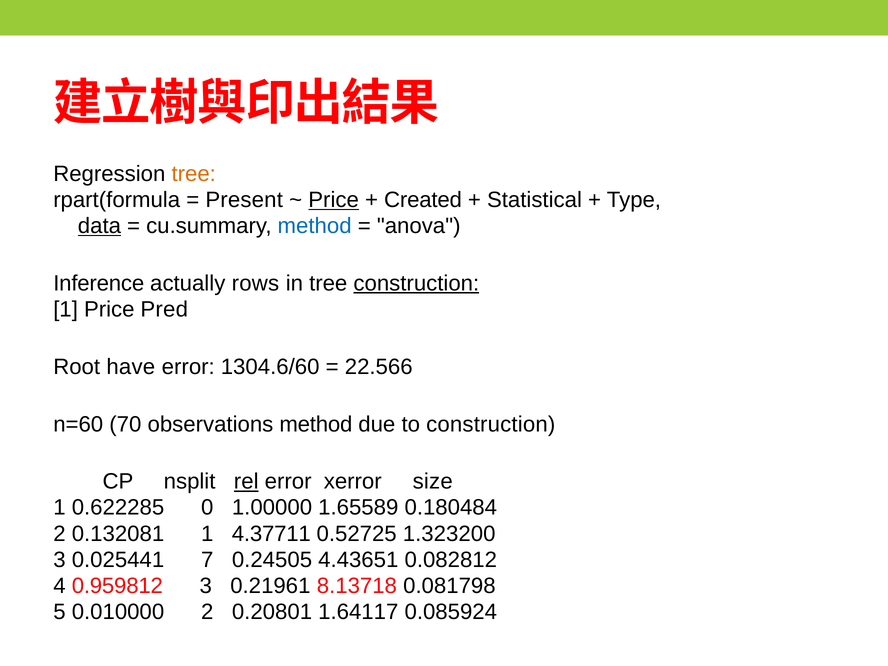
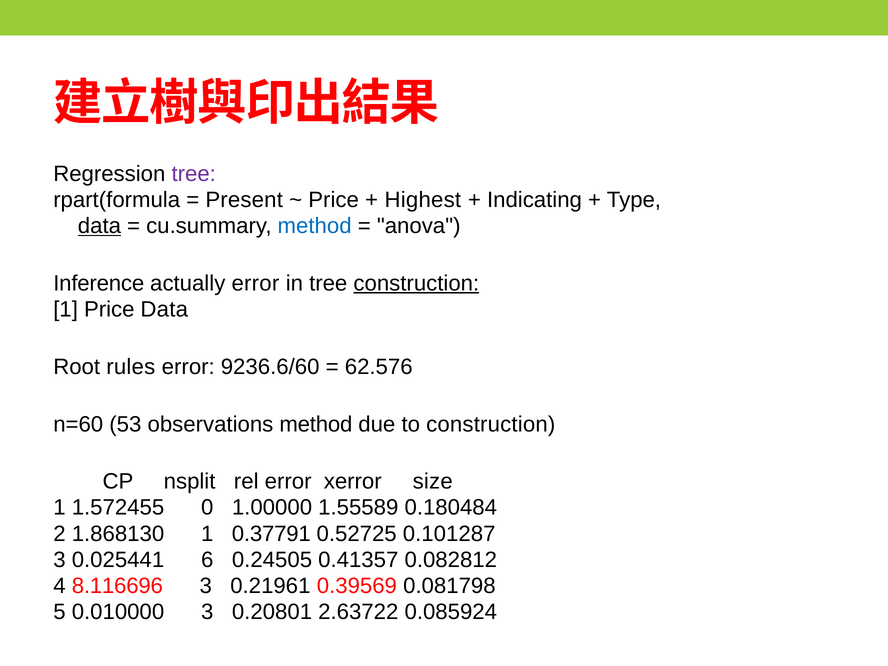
tree colour: orange -> purple (194, 174)
Price underline: present -> none (334, 200)
Created: Created -> Highest (423, 200)
Statistical: Statistical -> Indicating (534, 200)
actually rows: rows -> error (255, 283)
Price Pred: Pred -> Data (164, 309)
have: have -> rules (131, 367)
1304.6/60: 1304.6/60 -> 9236.6/60 (270, 367)
22.566: 22.566 -> 62.576 (379, 367)
70: 70 -> 53 (125, 424)
rel underline: present -> none (246, 482)
0.622285: 0.622285 -> 1.572455 (118, 508)
1.65589: 1.65589 -> 1.55589 (358, 508)
0.132081: 0.132081 -> 1.868130 (118, 534)
4.37711: 4.37711 -> 0.37791 (271, 534)
1.323200: 1.323200 -> 0.101287 (449, 534)
7: 7 -> 6 (207, 560)
4.43651: 4.43651 -> 0.41357 (358, 560)
0.959812: 0.959812 -> 8.116696 (117, 586)
8.13718: 8.13718 -> 0.39569 (357, 586)
0.010000 2: 2 -> 3 (207, 612)
1.64117: 1.64117 -> 2.63722 (358, 612)
